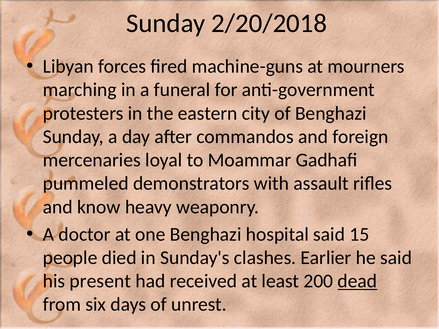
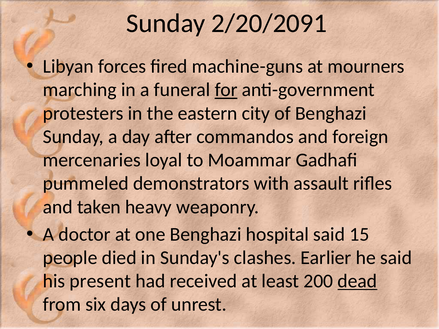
2/20/2018: 2/20/2018 -> 2/20/2091 (269, 23)
for underline: none -> present (226, 90)
know: know -> taken (99, 207)
